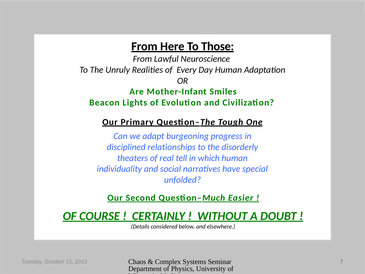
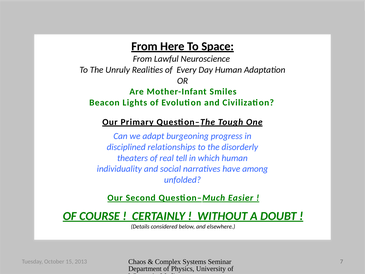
Those: Those -> Space (218, 46)
special: special -> among (255, 169)
